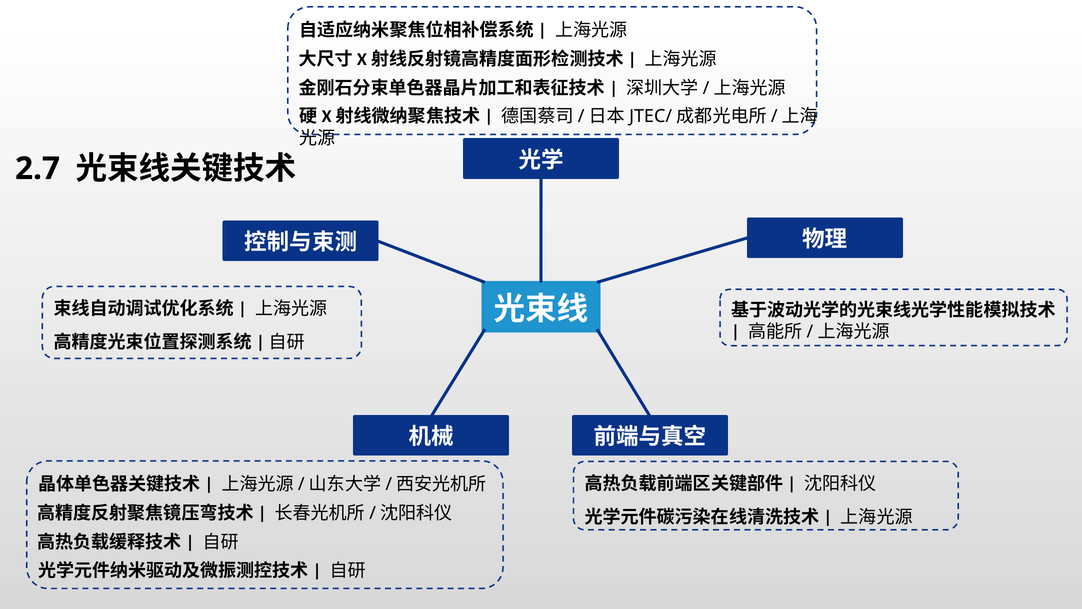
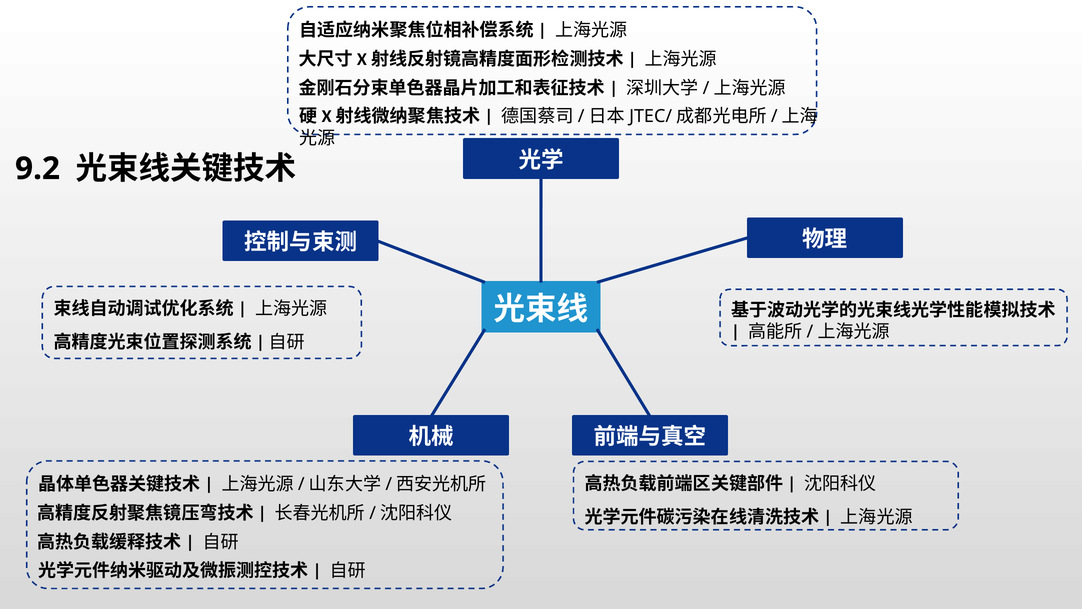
2.7: 2.7 -> 9.2 (38, 168)
